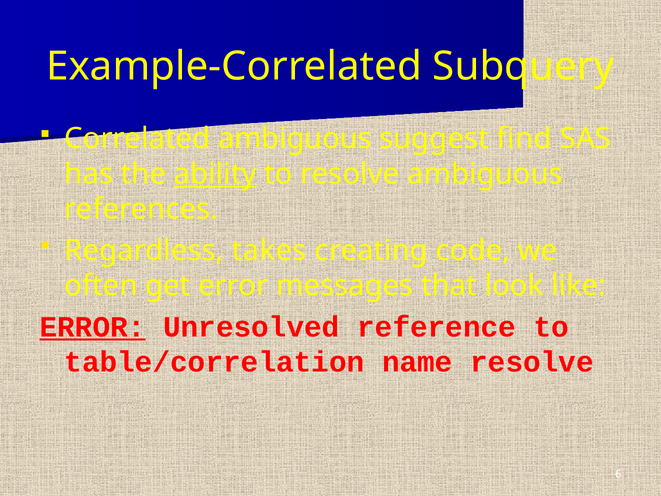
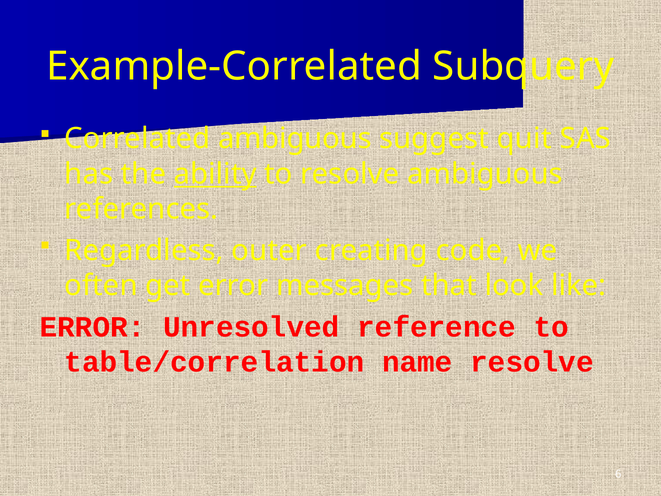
find: find -> quit (524, 139)
takes: takes -> outer (269, 250)
ERROR underline: present -> none (93, 327)
